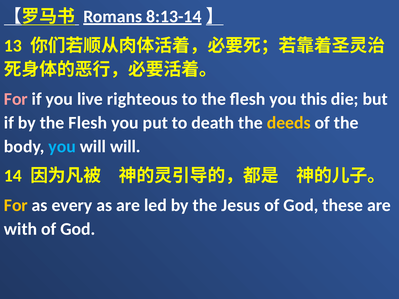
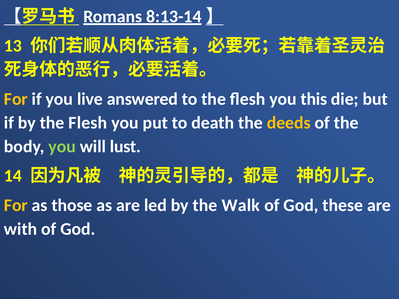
For colour: pink -> yellow (16, 99)
righteous: righteous -> answered (142, 99)
you colour: light blue -> light green (62, 147)
will will: will -> lust (125, 147)
every: every -> those (72, 205)
Jesus: Jesus -> Walk (241, 205)
